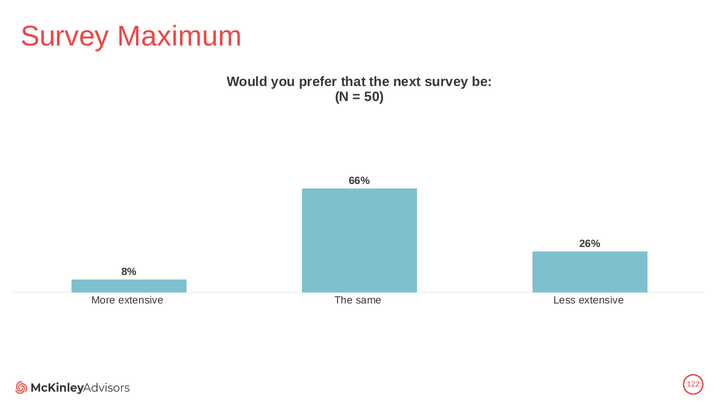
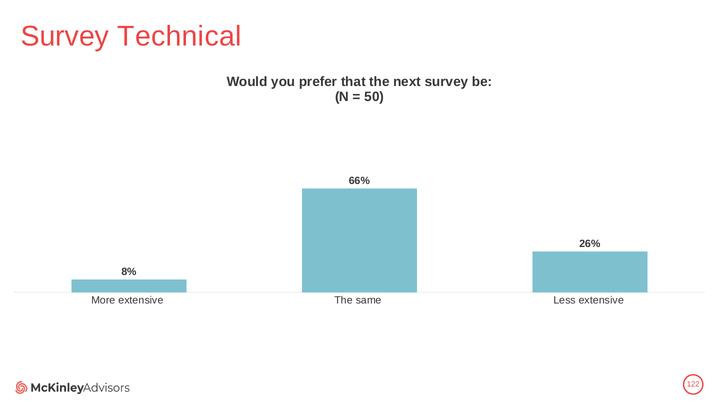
Maximum: Maximum -> Technical (179, 36)
